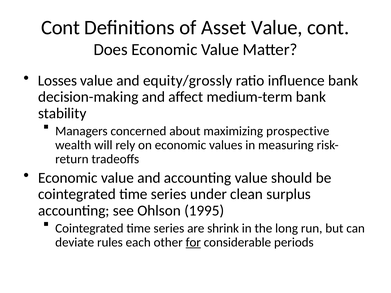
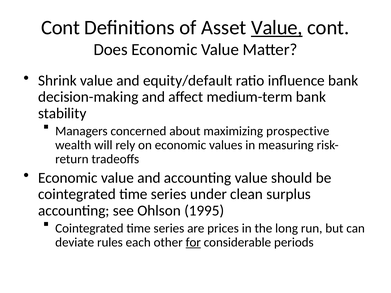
Value underline: none -> present (277, 28)
Losses: Losses -> Shrink (57, 81)
equity/grossly: equity/grossly -> equity/default (188, 81)
shrink: shrink -> prices (223, 228)
